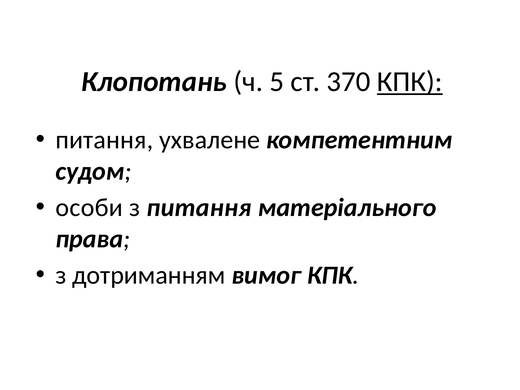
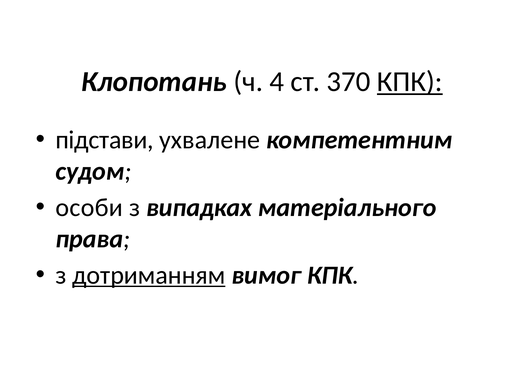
5: 5 -> 4 (277, 82)
питання: питання -> підстави (105, 140)
з питання: питання -> випадках (199, 208)
дотриманням underline: none -> present (149, 275)
